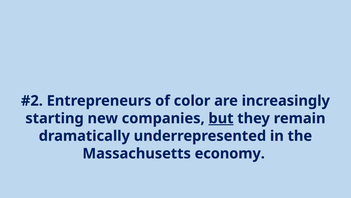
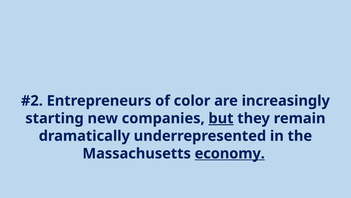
economy underline: none -> present (230, 153)
